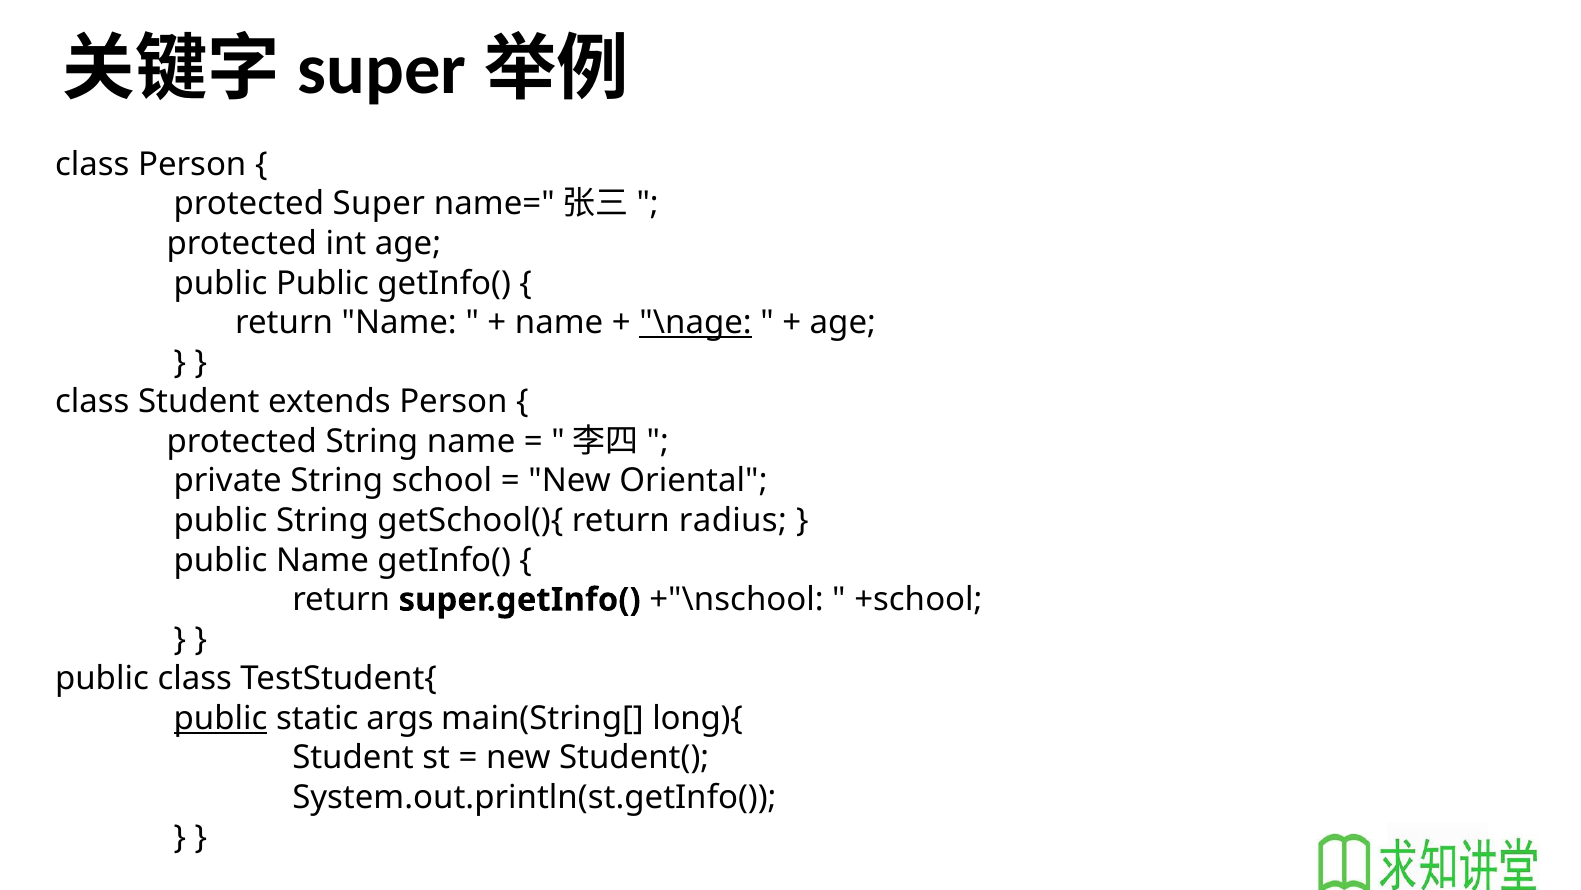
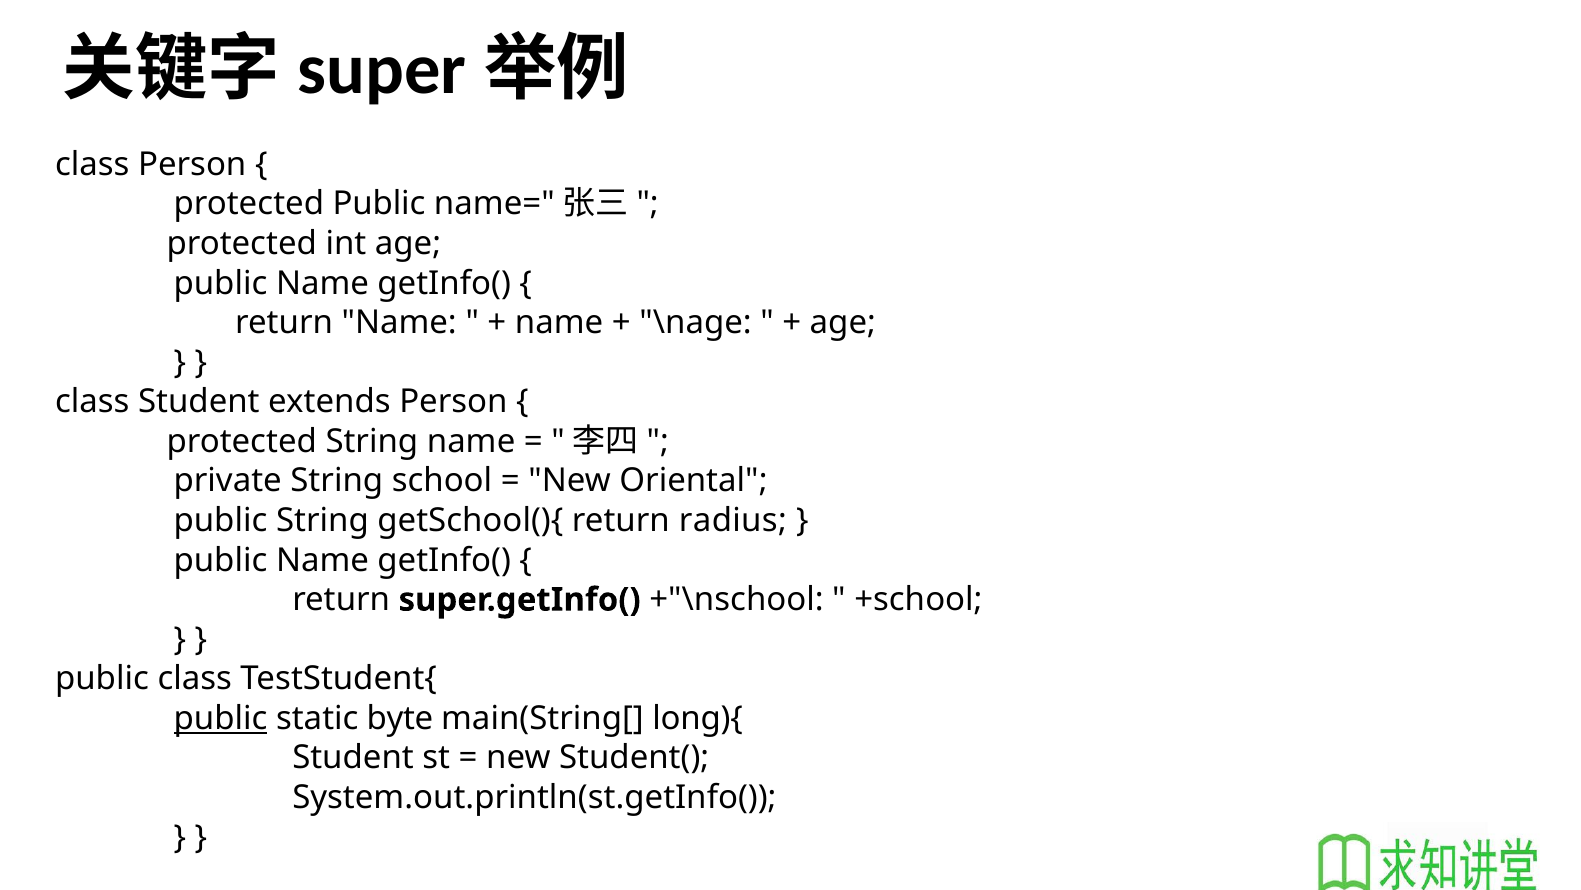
protected Super: Super -> Public (379, 204)
Public: Public -> Name (322, 283)
\nage underline: present -> none (696, 323)
args: args -> byte (400, 718)
